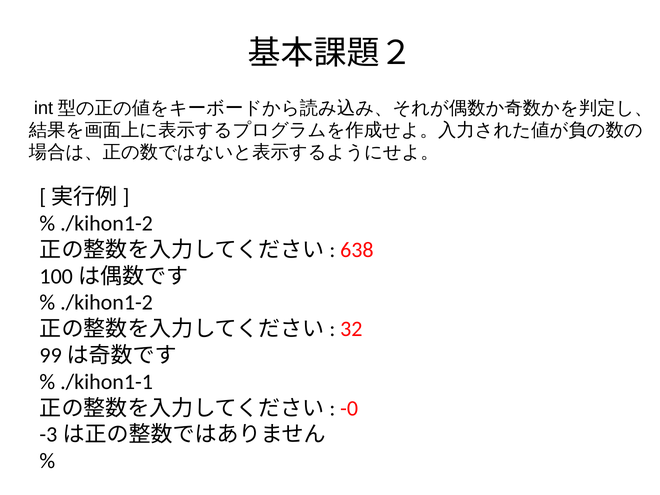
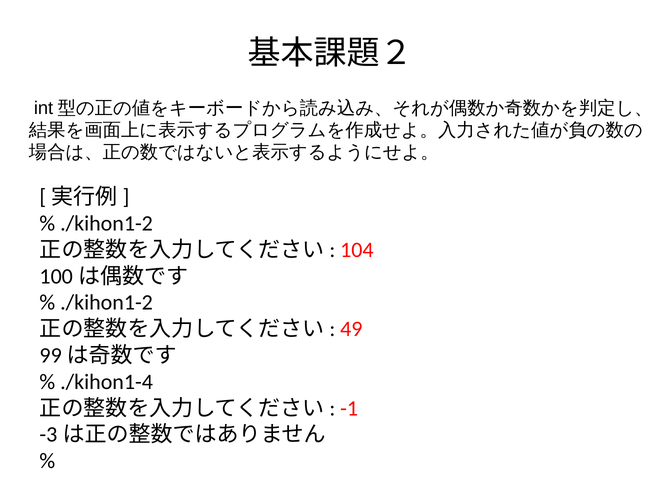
638: 638 -> 104 (357, 250)
32: 32 -> 49 (351, 329)
./kihon1-1: ./kihon1-1 -> ./kihon1-4 (107, 382)
-0: -0 -> -1 (349, 408)
